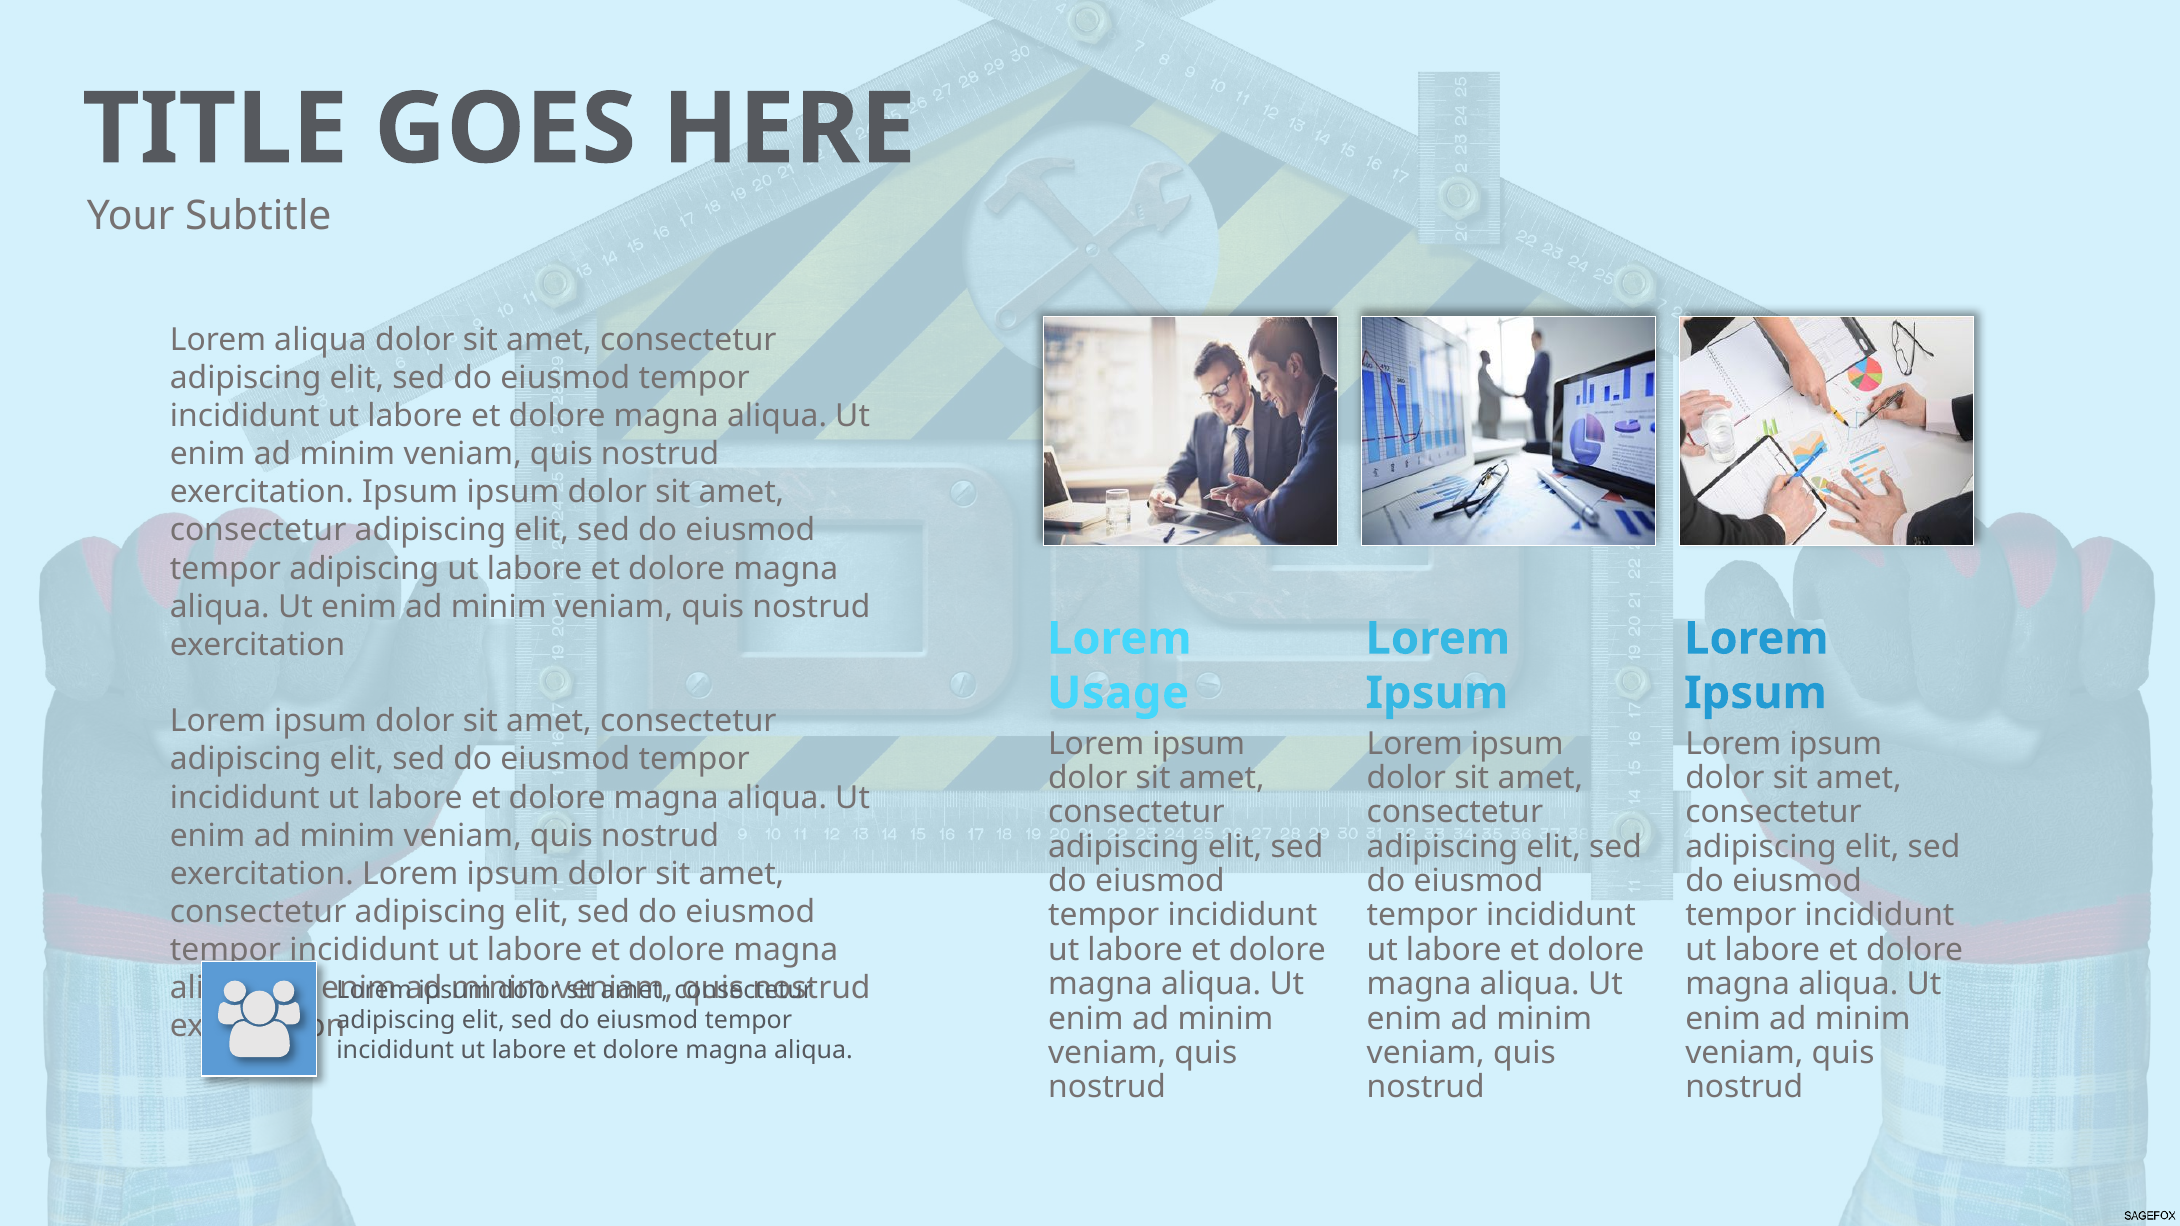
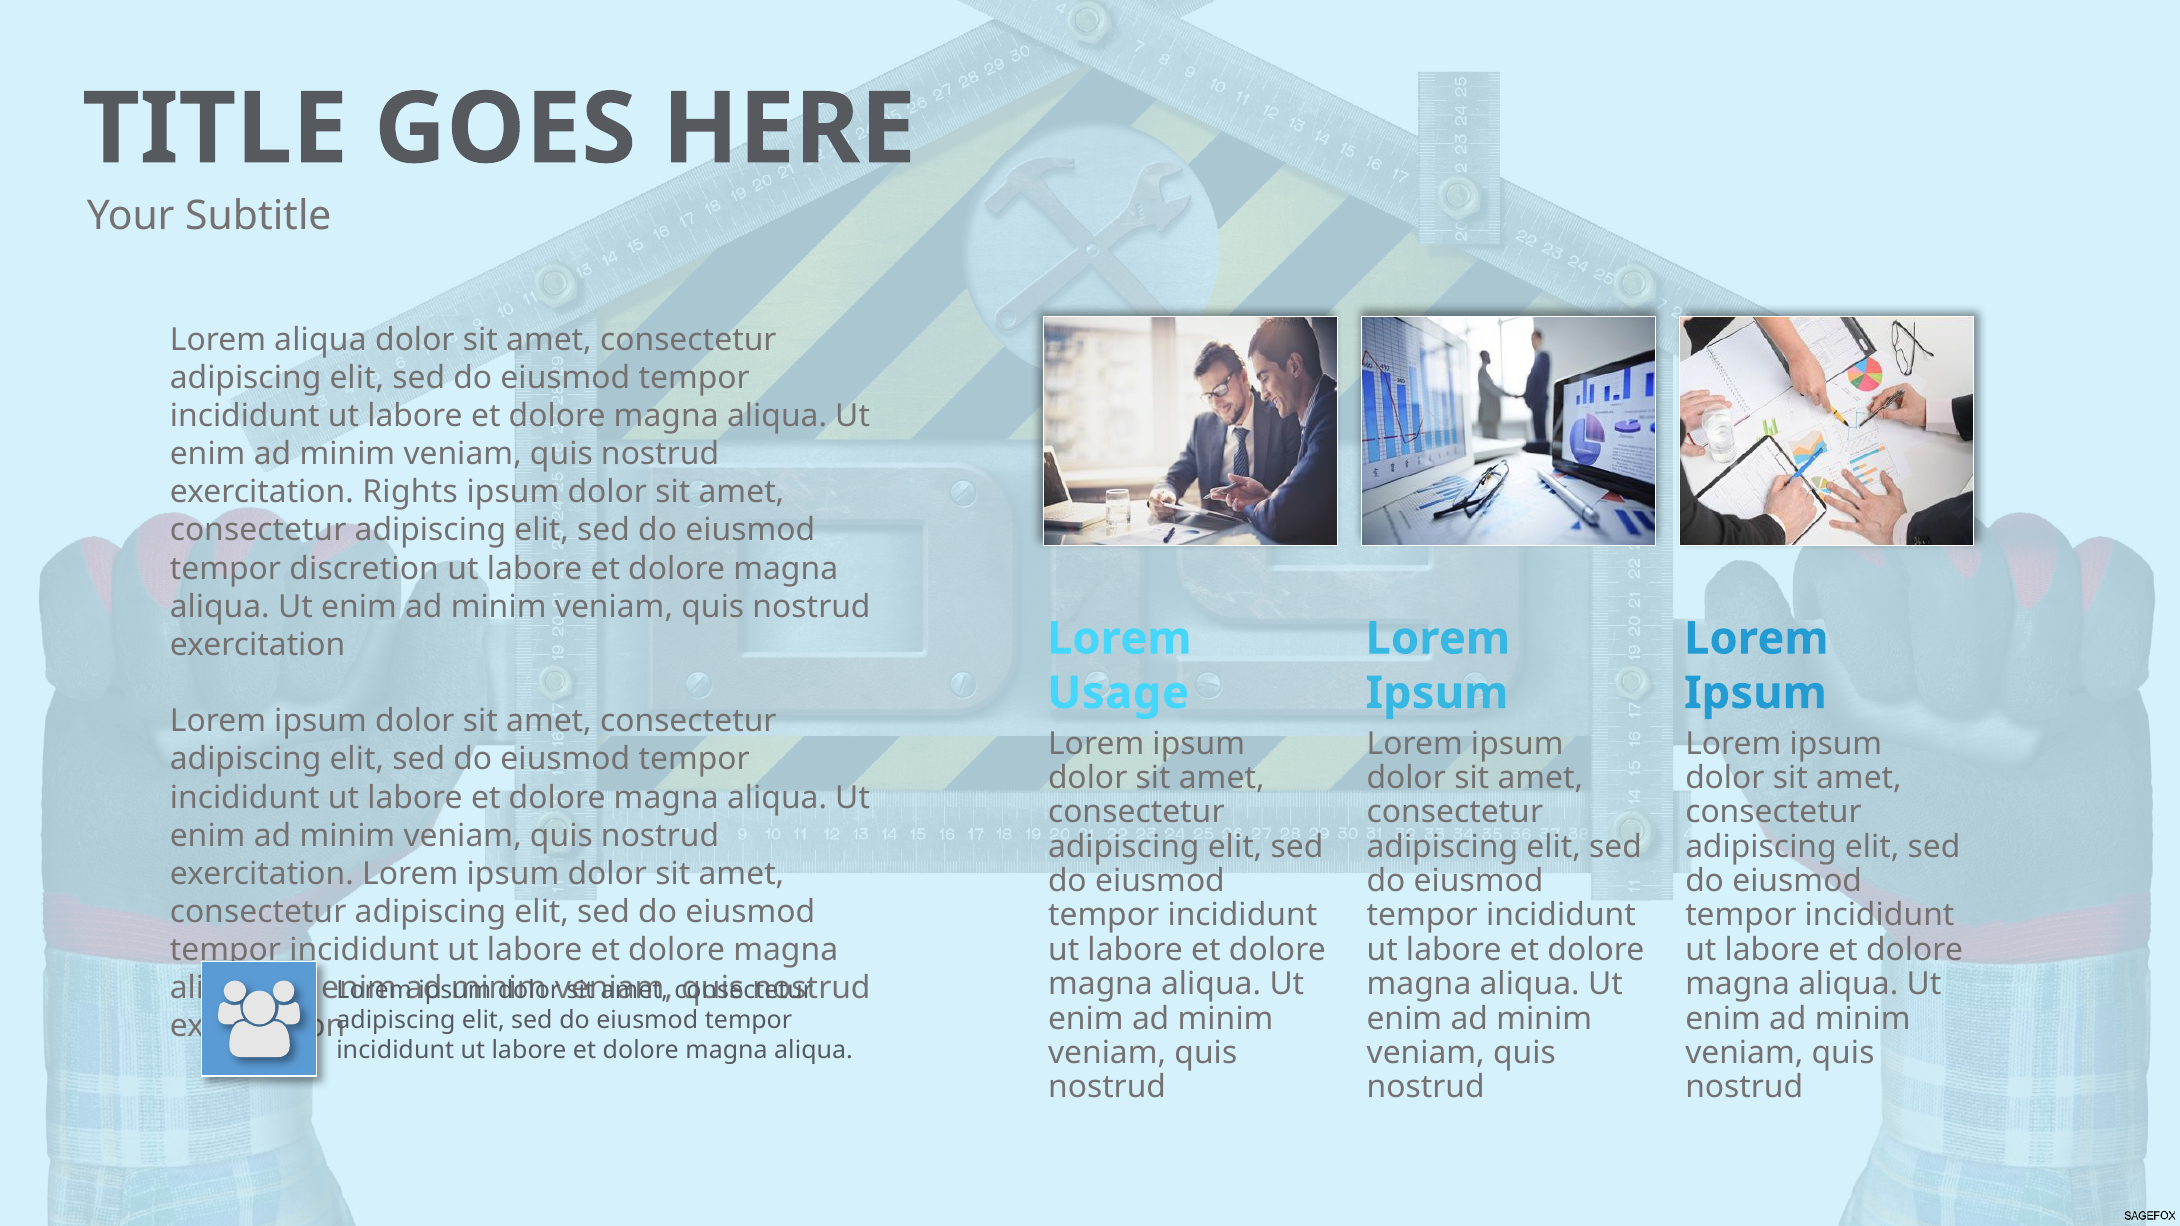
exercitation Ipsum: Ipsum -> Rights (410, 492)
tempor adipiscing: adipiscing -> discretion (364, 569)
